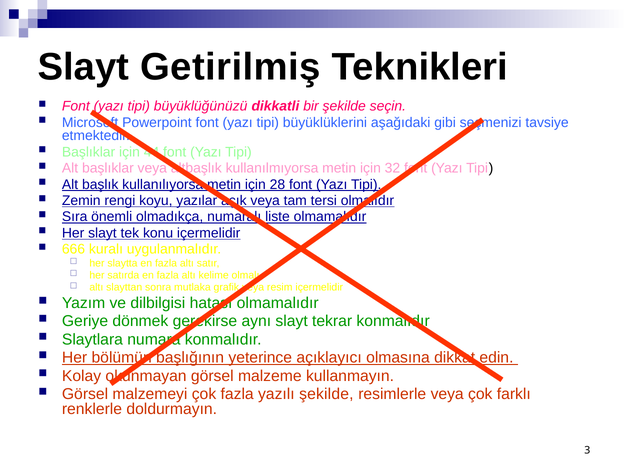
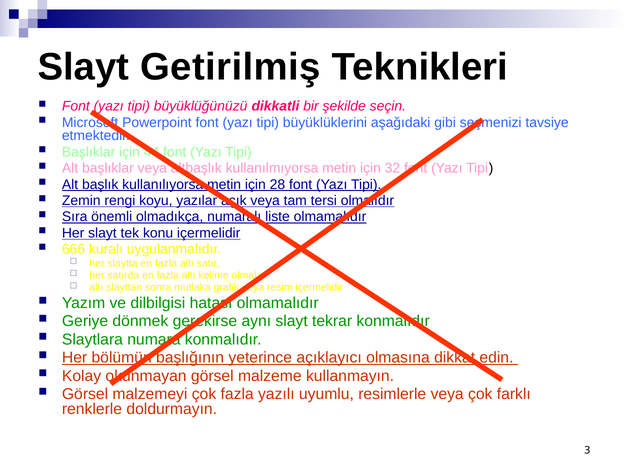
yazılı şekilde: şekilde -> uyumlu (326, 394)
